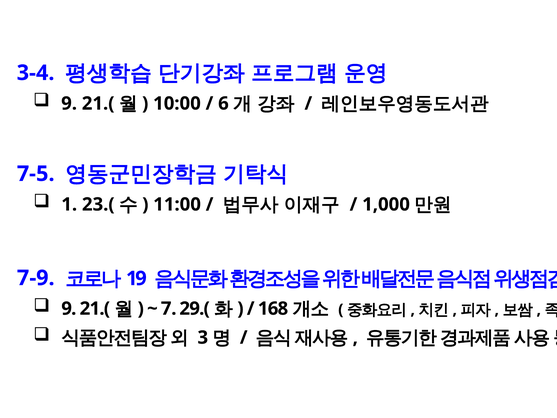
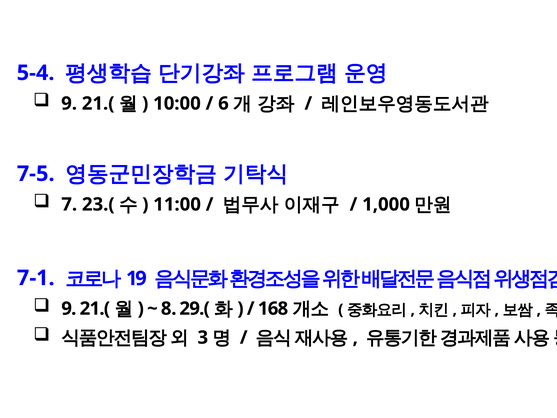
3-4: 3-4 -> 5-4 (36, 73)
1: 1 -> 7 (69, 204)
7-9: 7-9 -> 7-1 (36, 278)
7: 7 -> 8 (169, 308)
